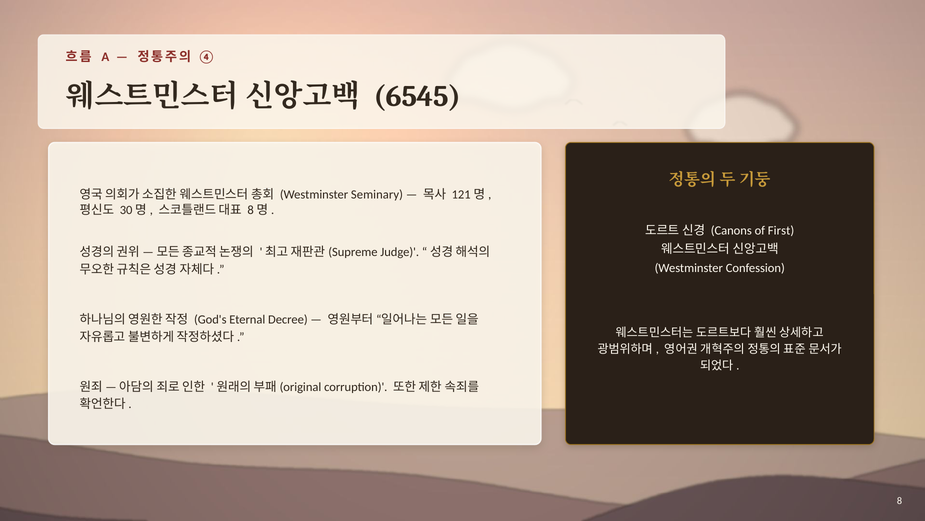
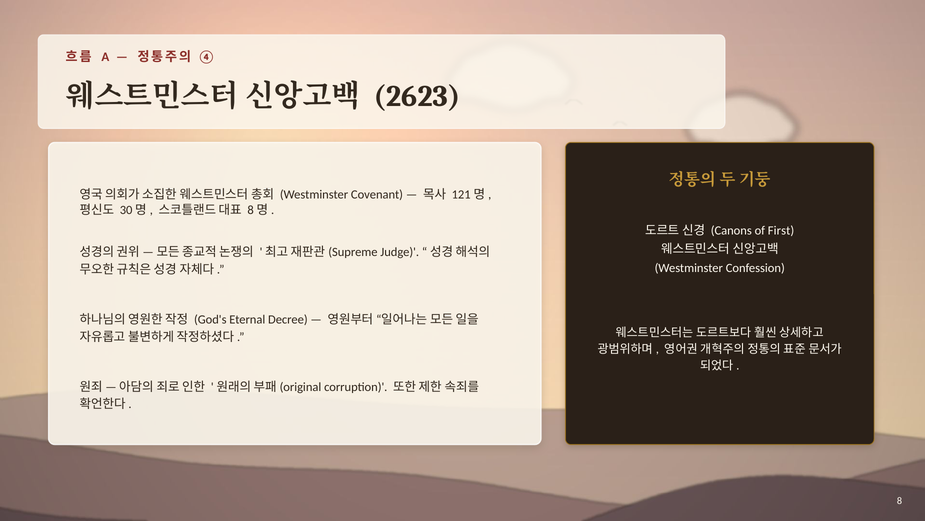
6545: 6545 -> 2623 (417, 96)
Seminary: Seminary -> Covenant (377, 195)
